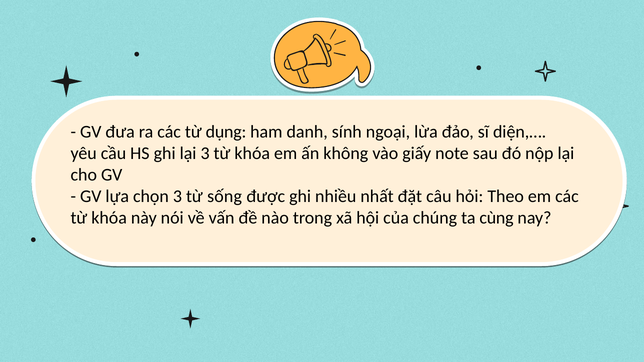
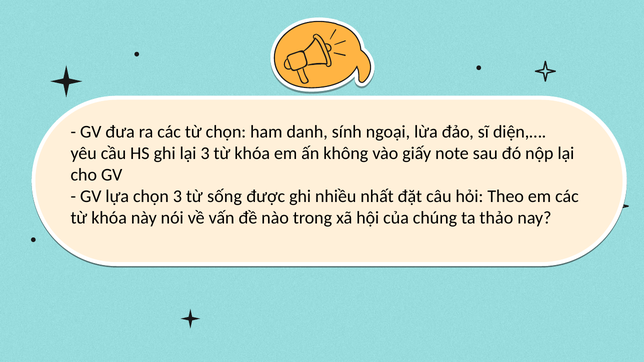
từ dụng: dụng -> chọn (226, 132)
cùng: cùng -> thảo (496, 218)
